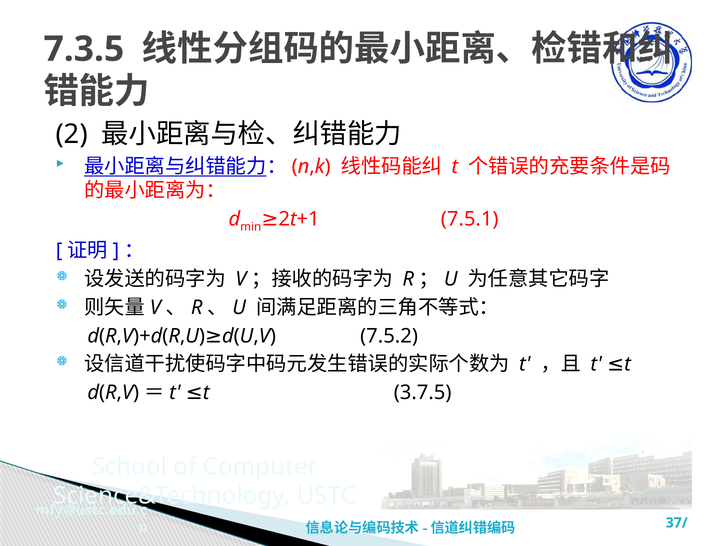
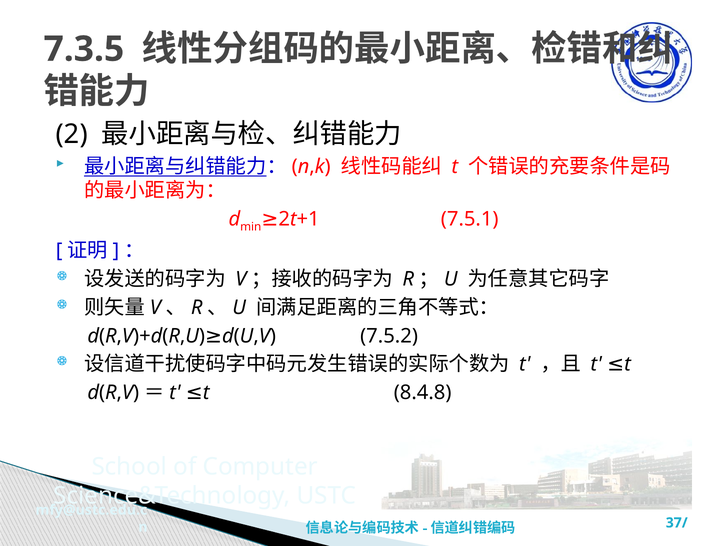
3.7.5: 3.7.5 -> 8.4.8 (423, 393)
